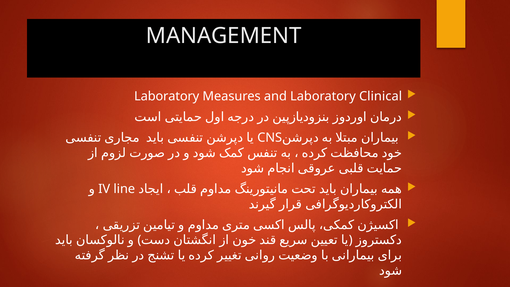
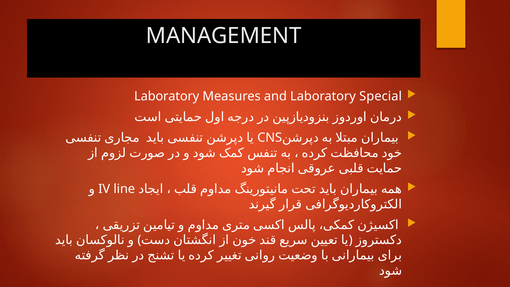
Clinical: Clinical -> Special (381, 96)
